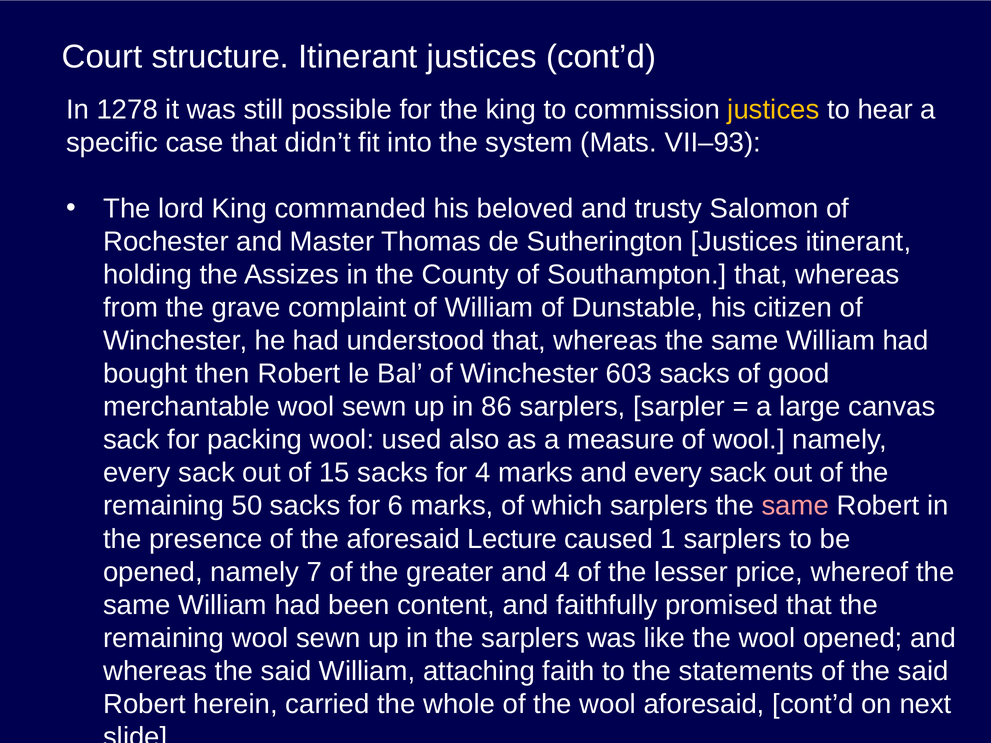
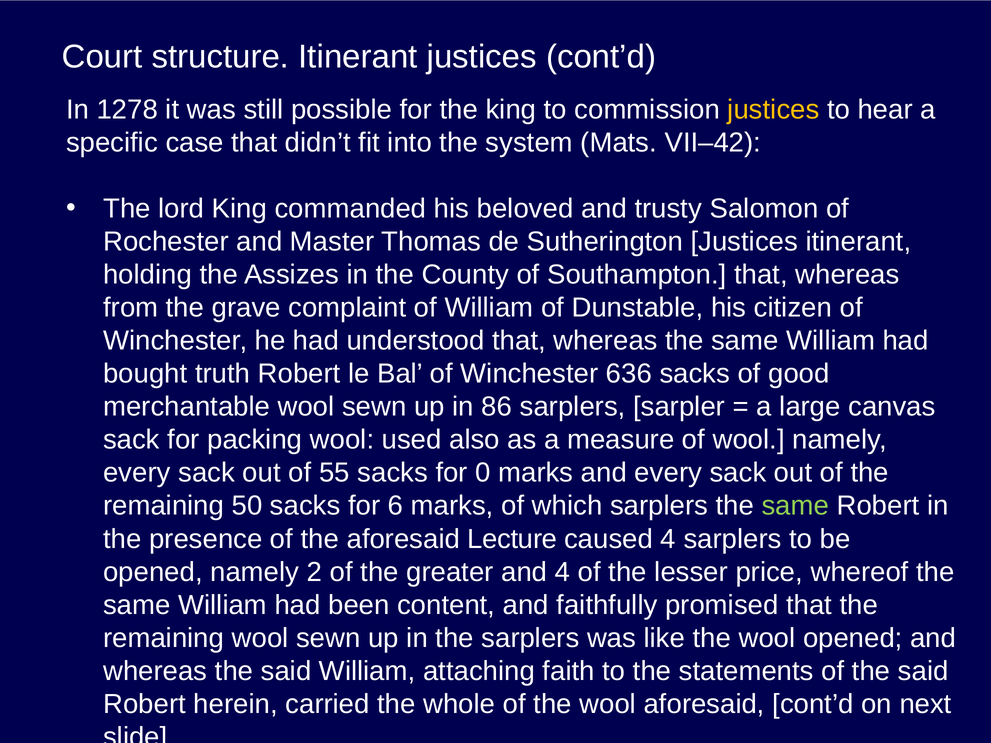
VII–93: VII–93 -> VII–42 (713, 143)
then: then -> truth (223, 374)
603: 603 -> 636 (629, 374)
15: 15 -> 55 (334, 473)
for 4: 4 -> 0 (483, 473)
same colour: pink -> light green (795, 506)
caused 1: 1 -> 4 (668, 539)
7: 7 -> 2 (314, 572)
